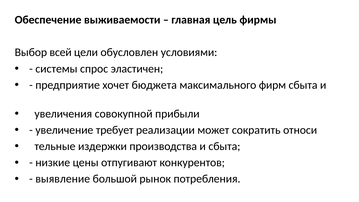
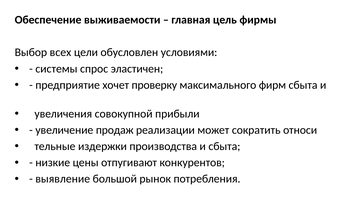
всей: всей -> всех (60, 52)
бюджета: бюджета -> проверку (154, 85)
требует: требует -> продаж (115, 130)
